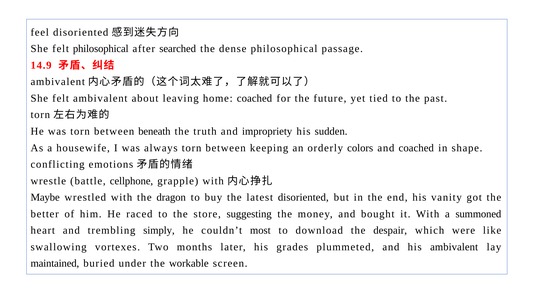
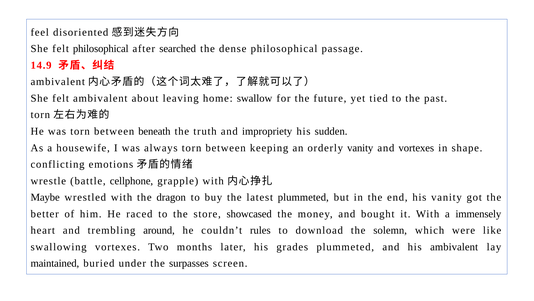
home coached: coached -> swallow (255, 98)
orderly colors: colors -> vanity (360, 148)
and coached: coached -> vortexes (416, 148)
latest disoriented: disoriented -> plummeted (303, 197)
suggesting: suggesting -> showcased (249, 213)
summoned: summoned -> immensely (478, 213)
simply: simply -> around (159, 230)
most: most -> rules (260, 230)
despair: despair -> solemn (390, 230)
workable: workable -> surpasses (189, 263)
